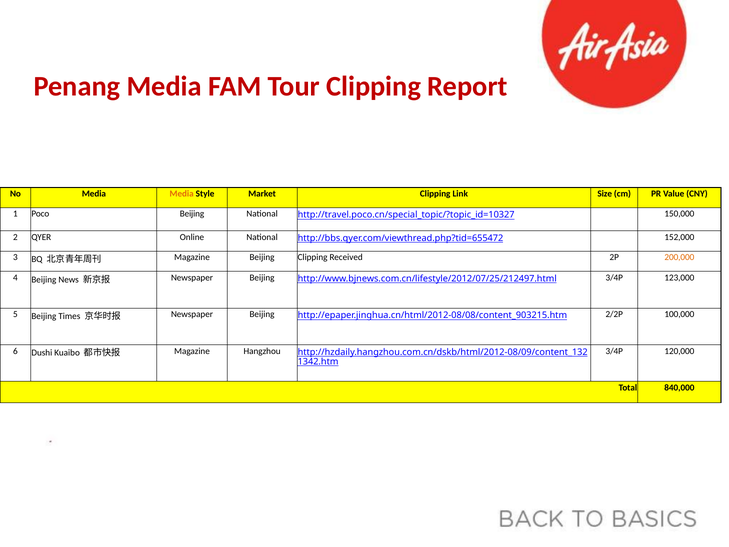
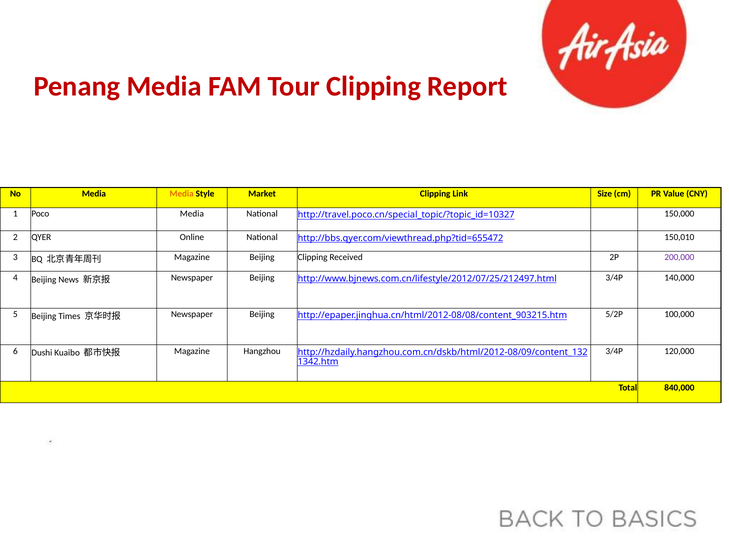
Poco Beijing: Beijing -> Media (192, 214)
152,000: 152,000 -> 150,010 (679, 237)
200,000 colour: orange -> purple (679, 257)
123,000: 123,000 -> 140,000 (679, 278)
2/2P: 2/2P -> 5/2P (614, 314)
